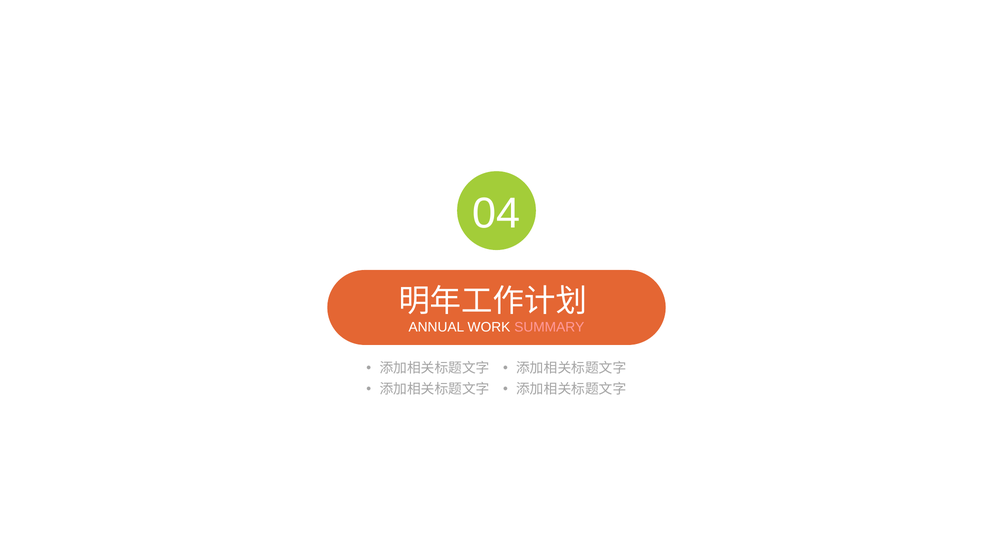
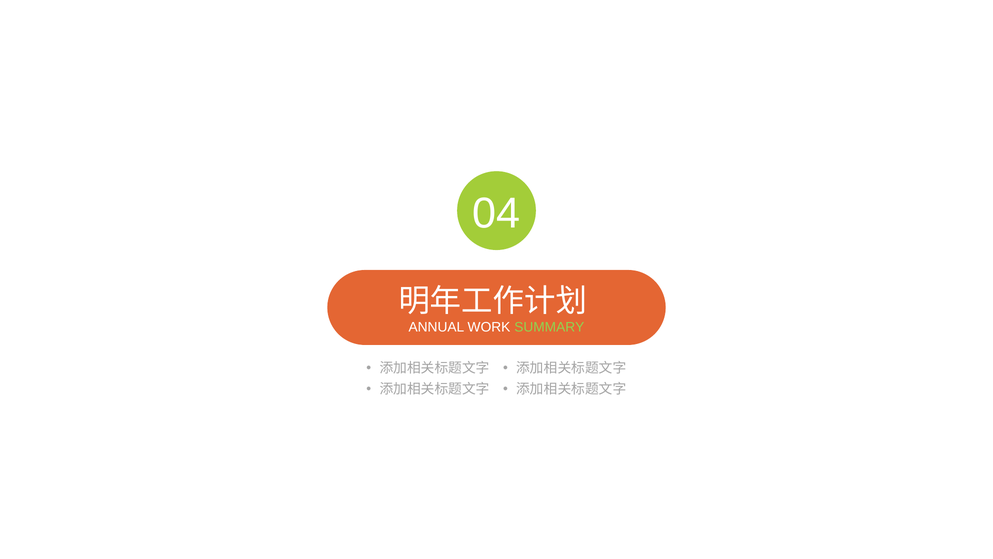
SUMMARY colour: pink -> light green (549, 327)
